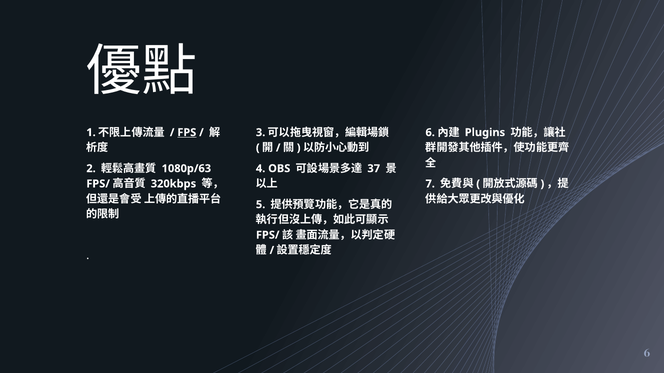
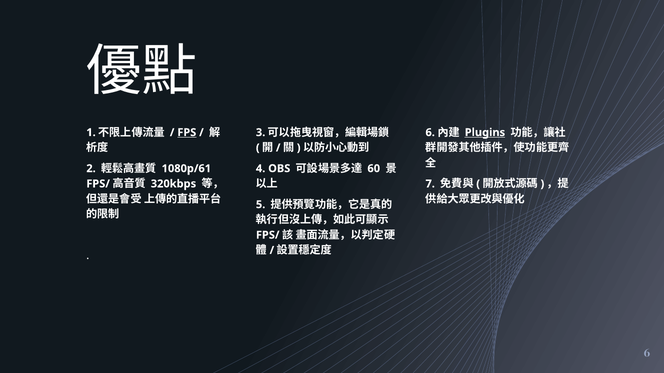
Plugins underline: none -> present (485, 133)
1080p/63: 1080p/63 -> 1080p/61 (186, 169)
37: 37 -> 60 (374, 169)
